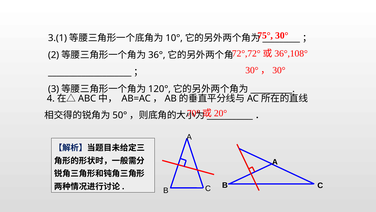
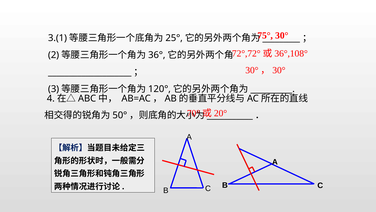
10°: 10° -> 25° (174, 38)
